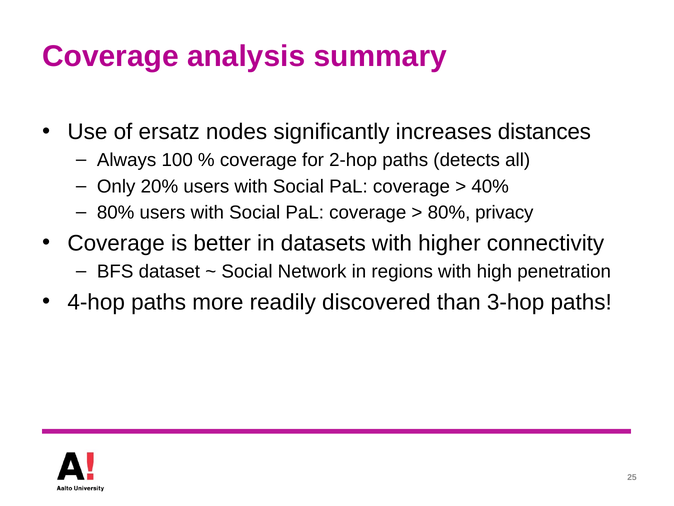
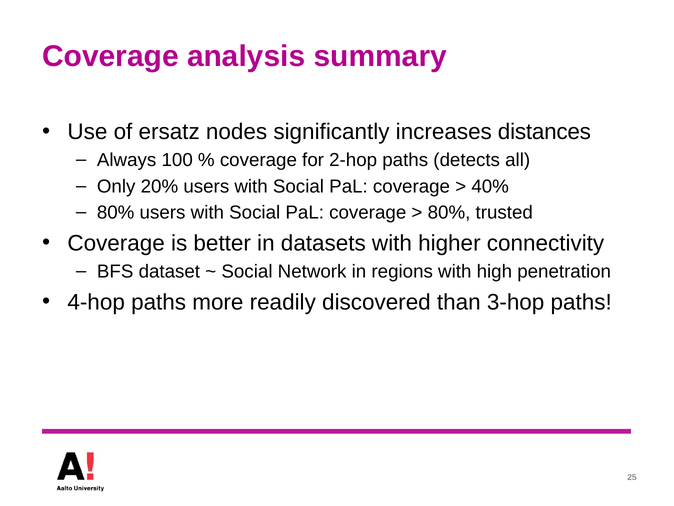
privacy: privacy -> trusted (504, 212)
